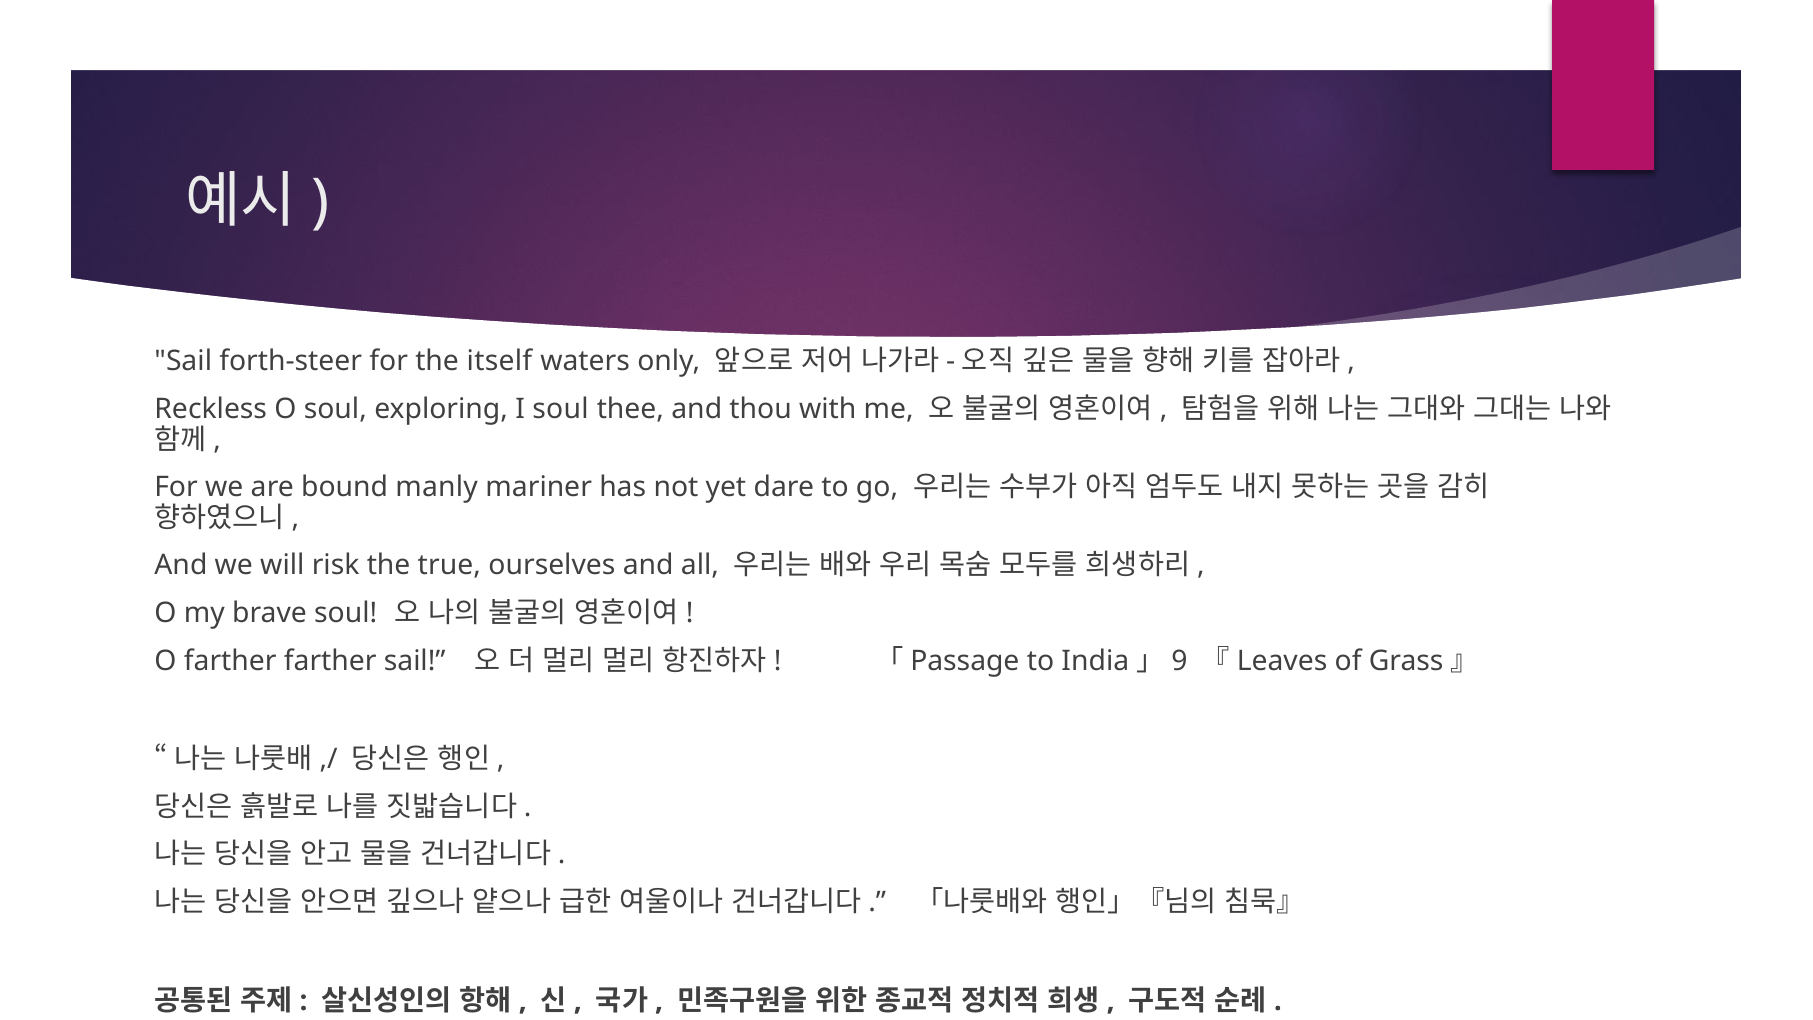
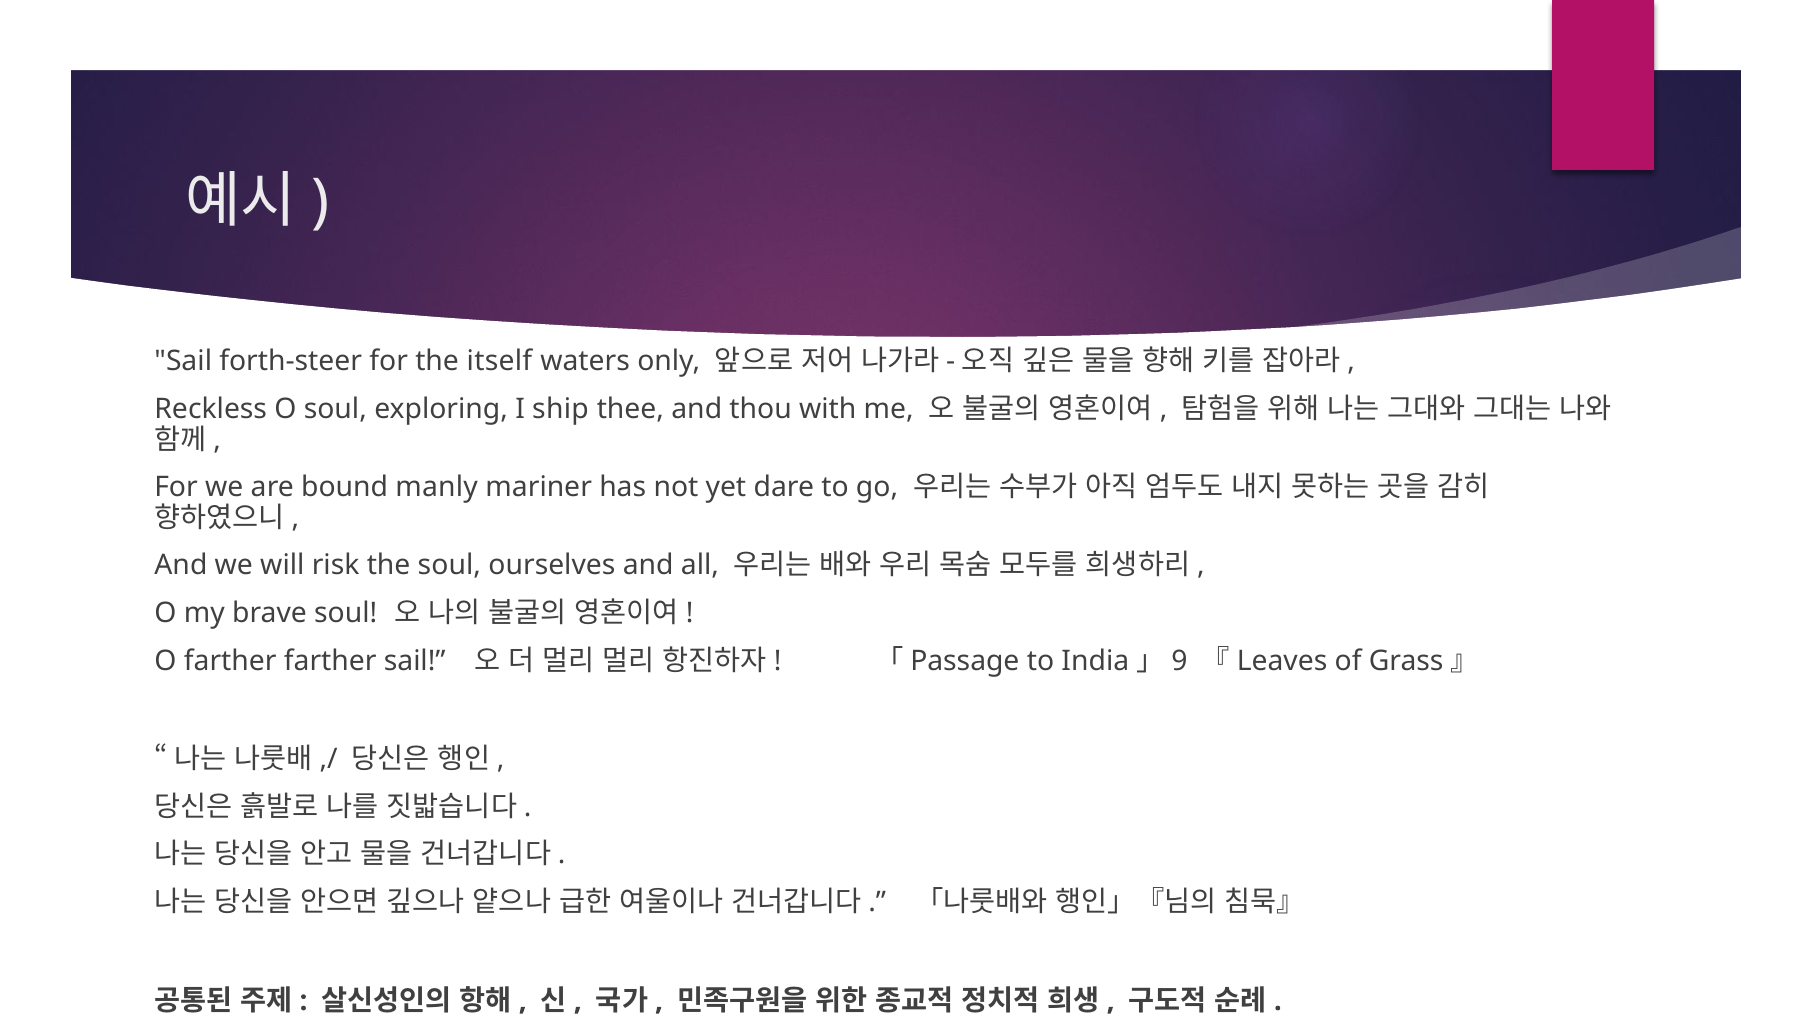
I soul: soul -> ship (561, 409)
the true: true -> soul (449, 565)
